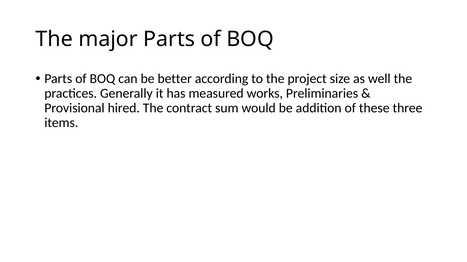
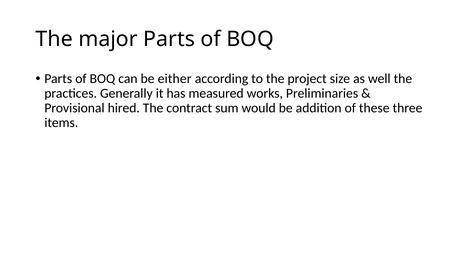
better: better -> either (175, 79)
